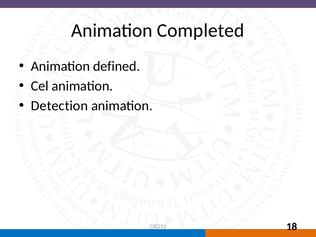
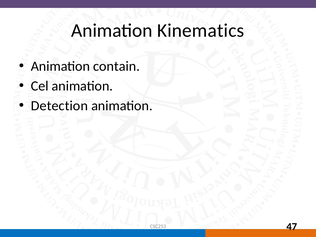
Completed: Completed -> Kinematics (201, 31)
defined: defined -> contain (117, 66)
18: 18 -> 47 (292, 227)
